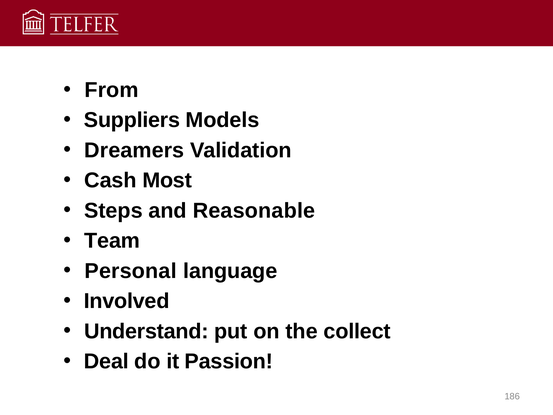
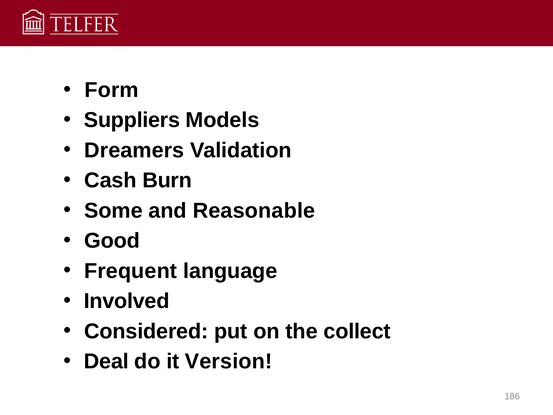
From: From -> Form (112, 90)
Most: Most -> Burn (167, 180)
Steps: Steps -> Some (113, 211)
Team: Team -> Good (112, 241)
Personal: Personal -> Frequent (131, 271)
Understand: Understand -> Considered (146, 331)
Passion: Passion -> Version (229, 361)
